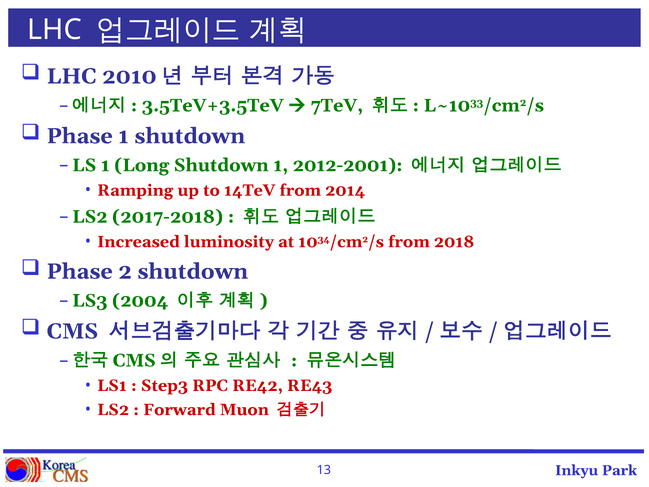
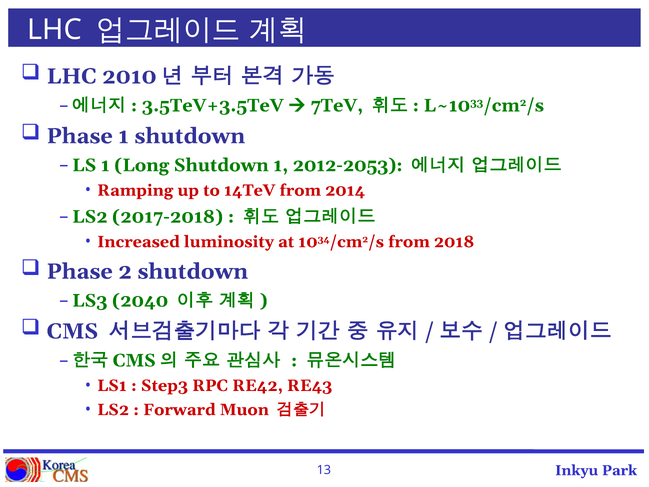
2012-2001: 2012-2001 -> 2012-2053 (348, 165)
2004: 2004 -> 2040 (140, 301)
